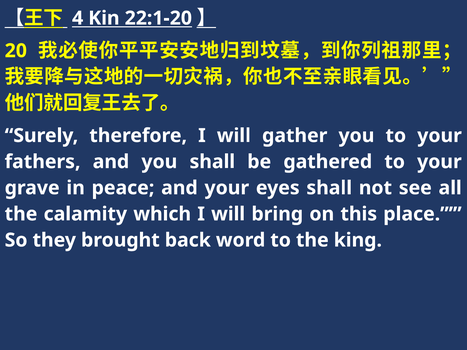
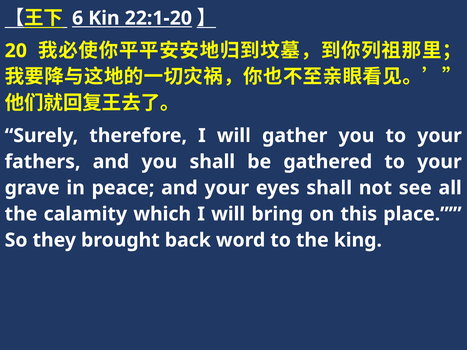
4: 4 -> 6 (78, 18)
